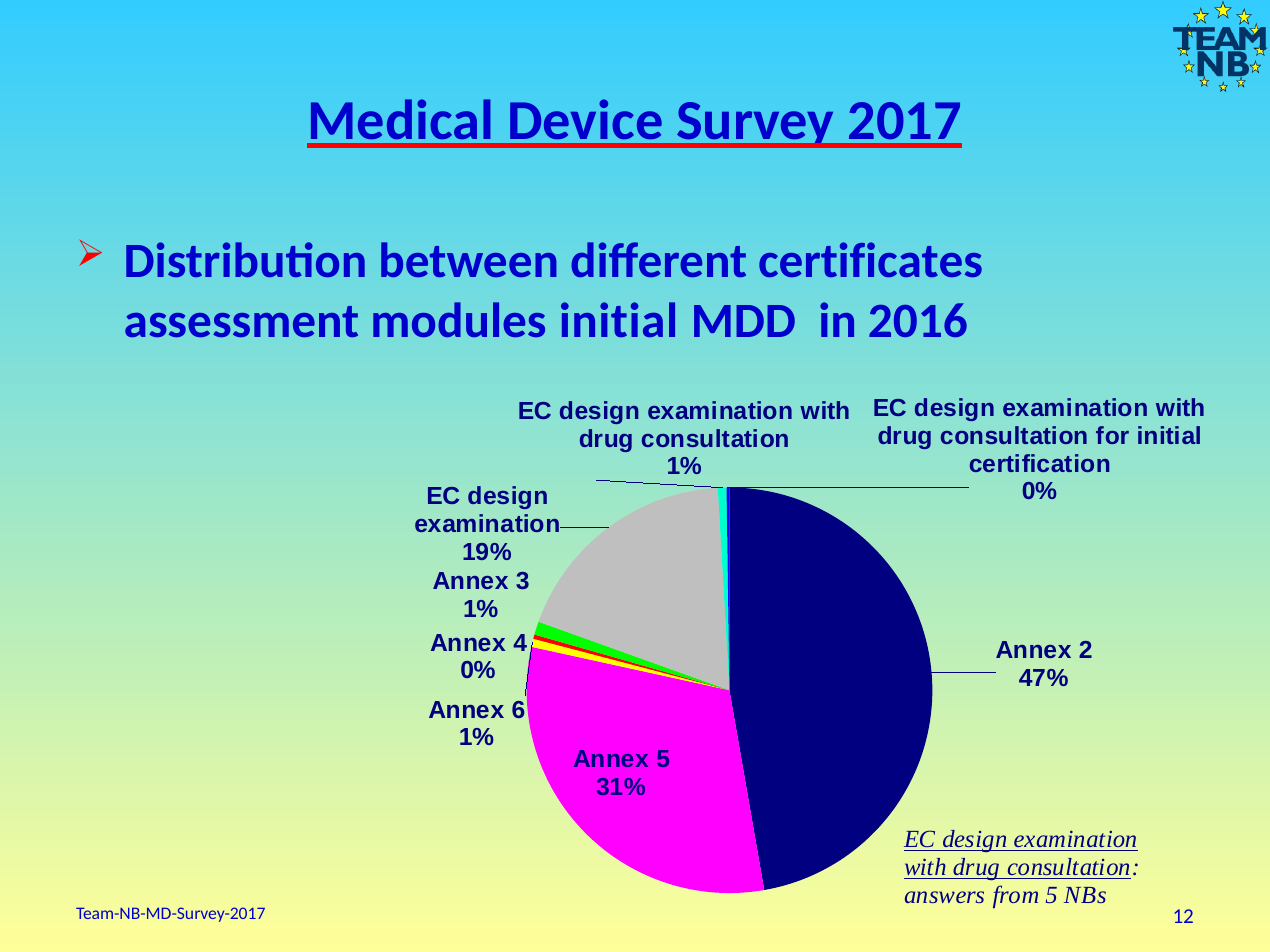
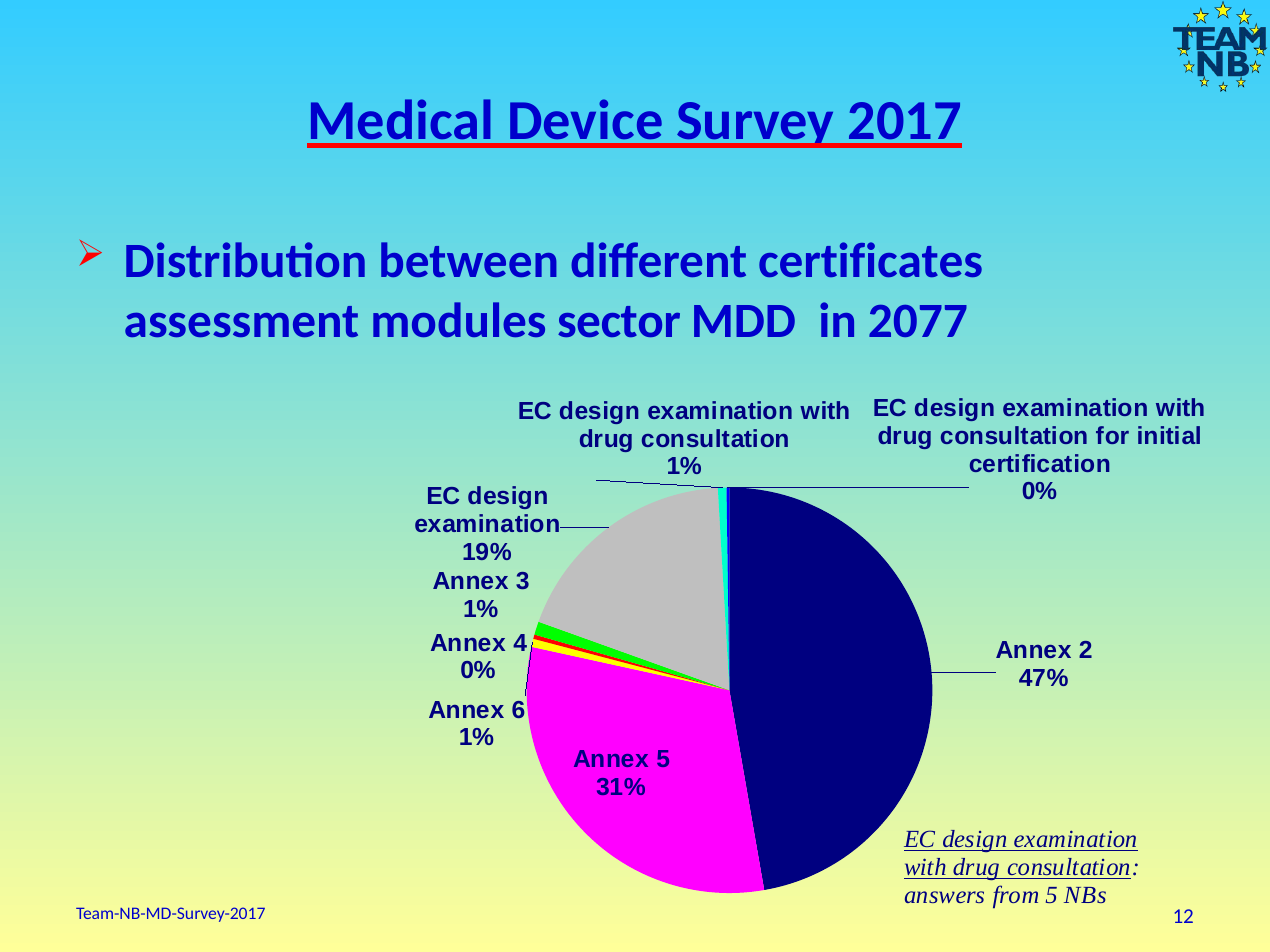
modules initial: initial -> sector (619, 321)
2016: 2016 -> 2077 (918, 321)
